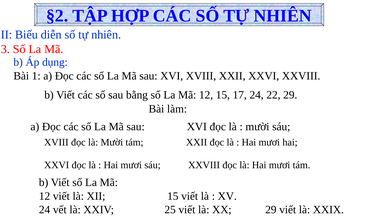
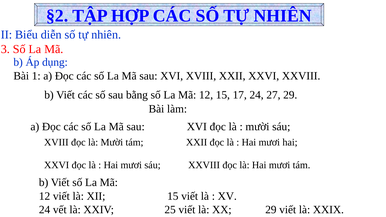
22: 22 -> 27 (273, 95)
